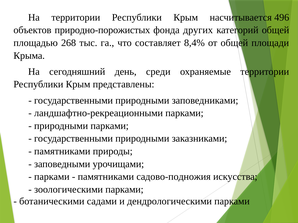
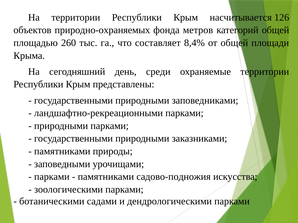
496: 496 -> 126 (282, 17)
природно-порожистых: природно-порожистых -> природно-охраняемых (102, 30)
других: других -> метров (198, 30)
268: 268 -> 260 (69, 43)
